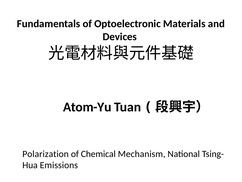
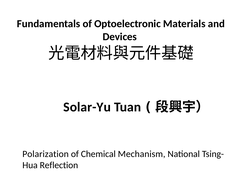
Atom-Yu: Atom-Yu -> Solar-Yu (87, 107)
Emissions: Emissions -> Reflection (59, 165)
